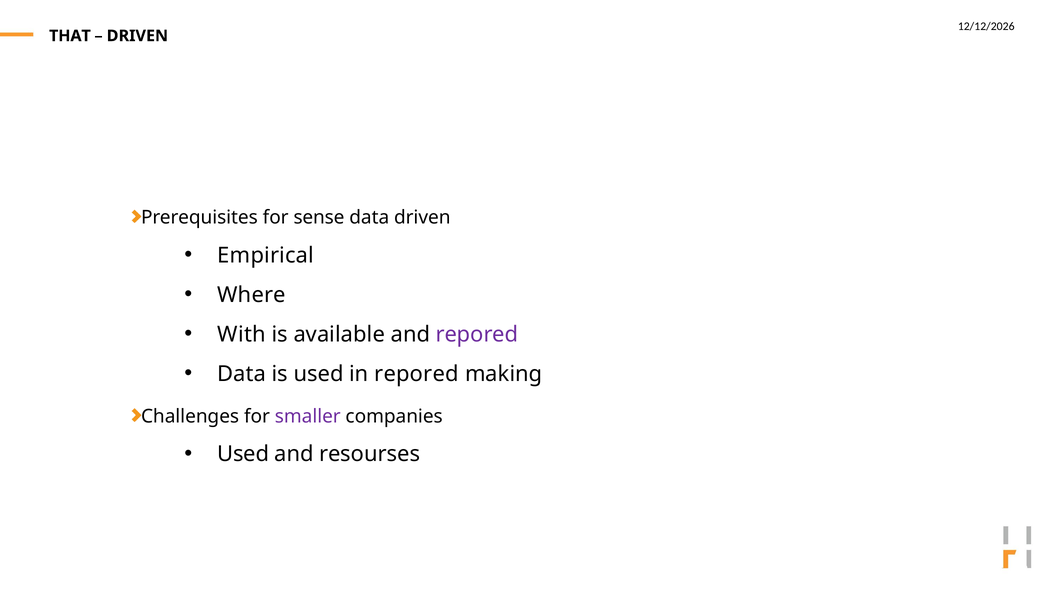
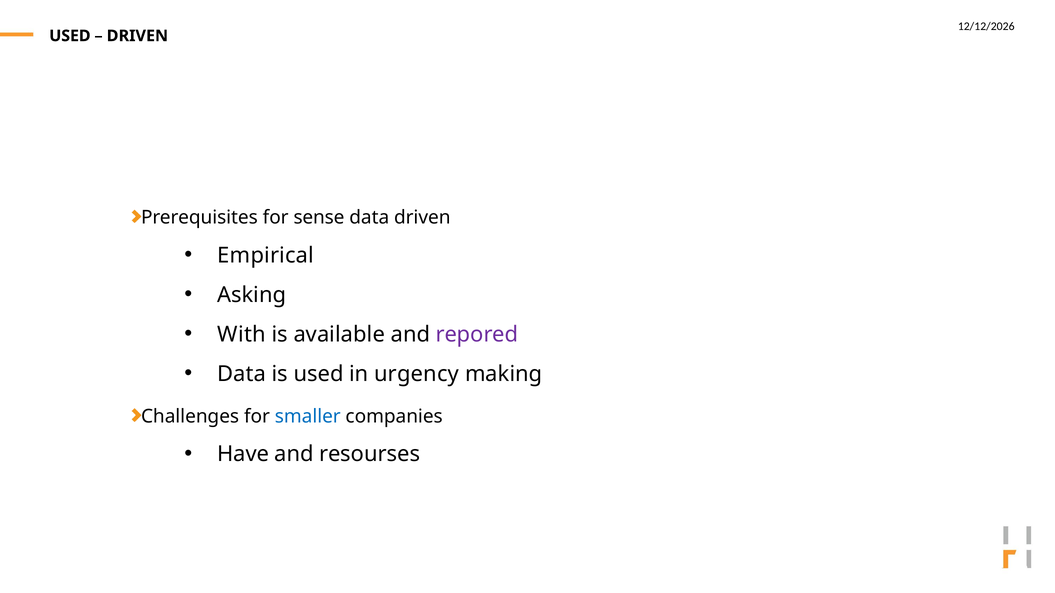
THAT: THAT -> USED (70, 36)
Where: Where -> Asking (252, 295)
in repored: repored -> urgency (417, 374)
smaller colour: purple -> blue (308, 417)
Used: Used -> Have (243, 455)
